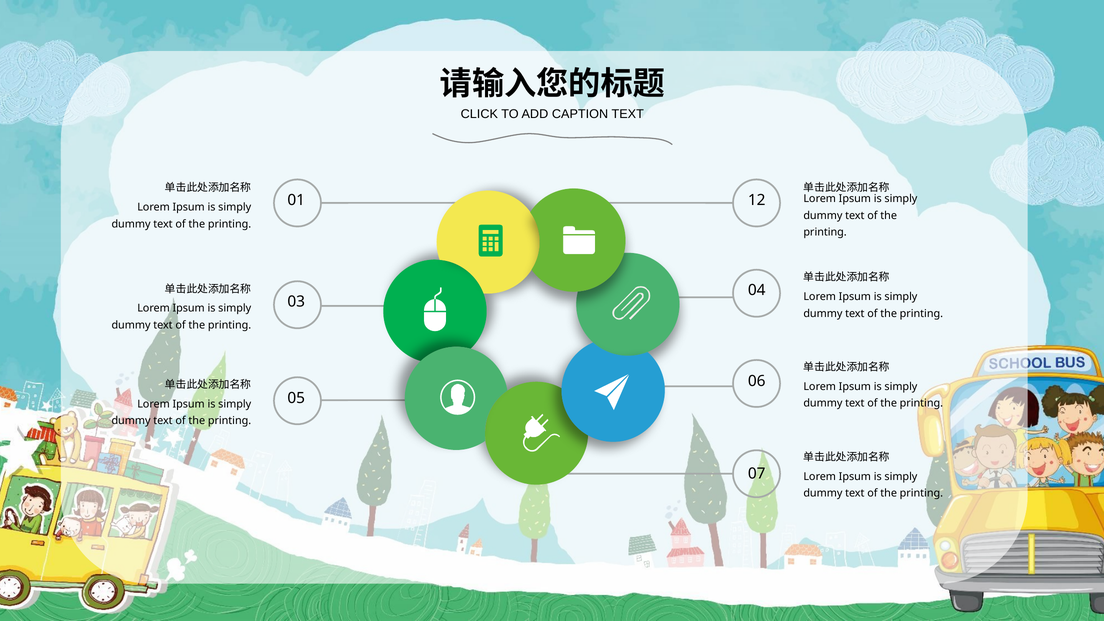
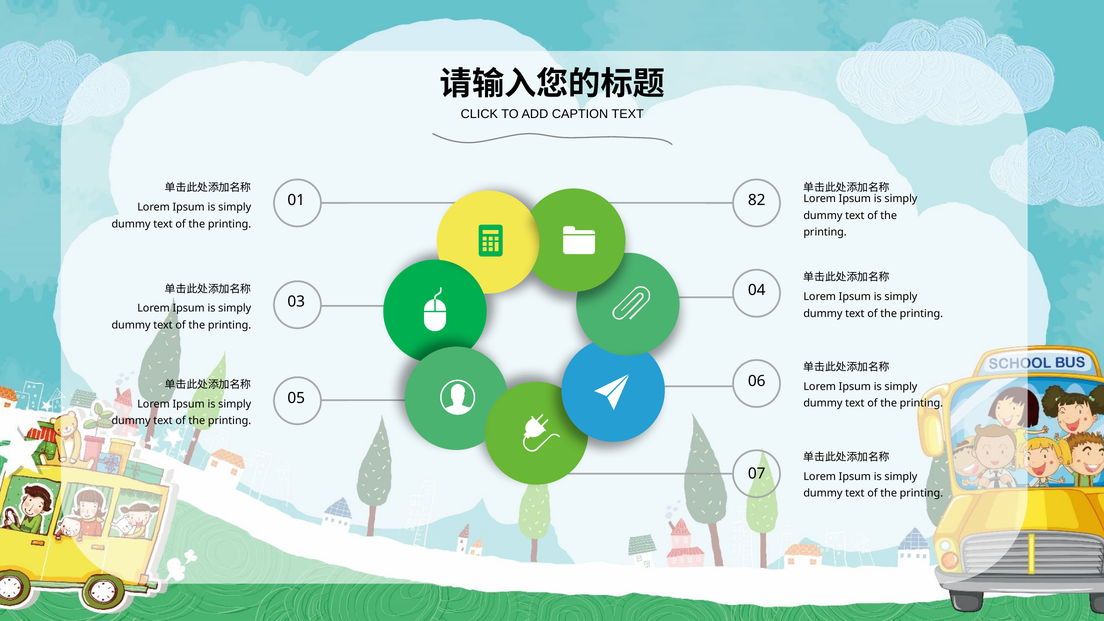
12: 12 -> 82 (757, 200)
